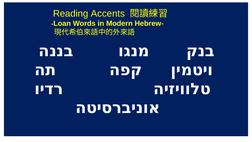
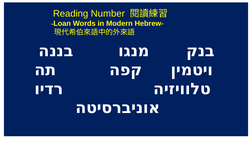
Accents: Accents -> Number (108, 13)
